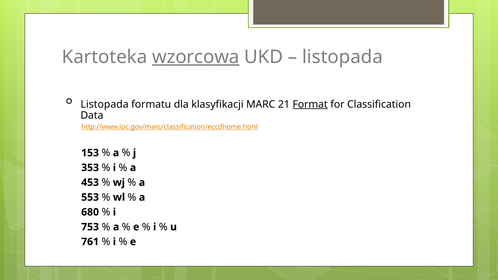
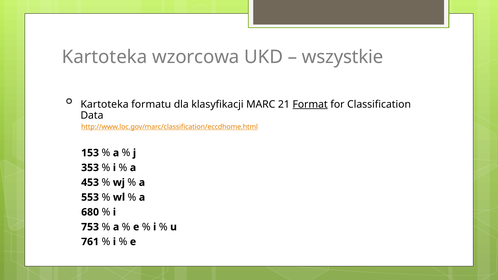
wzorcowa underline: present -> none (196, 57)
listopada: listopada -> wszystkie (343, 57)
Listopada: Listopada -> Kartoteka (105, 104)
